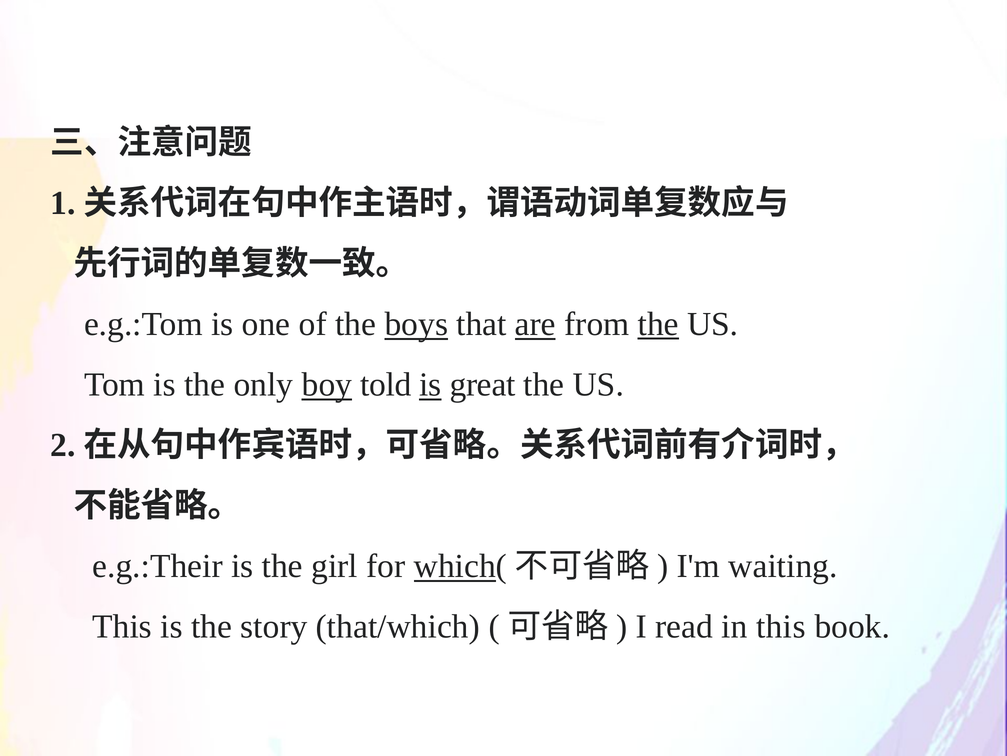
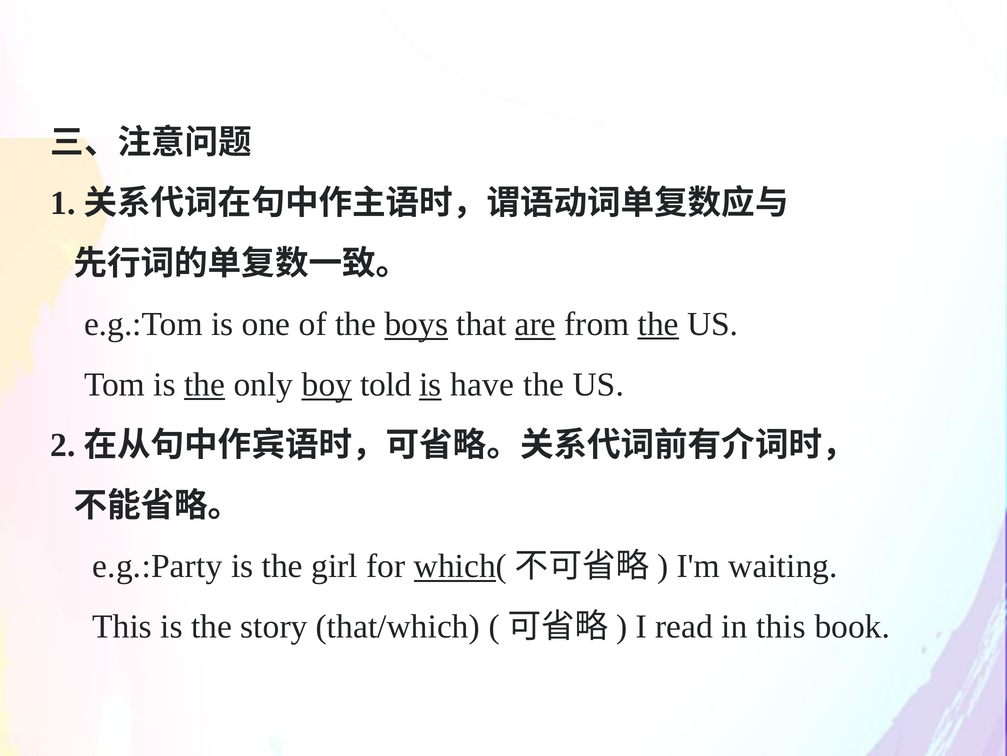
the underline: none -> present (205, 384)
great: great -> have (482, 384)
e.g.:Their: e.g.:Their -> e.g.:Party (157, 565)
